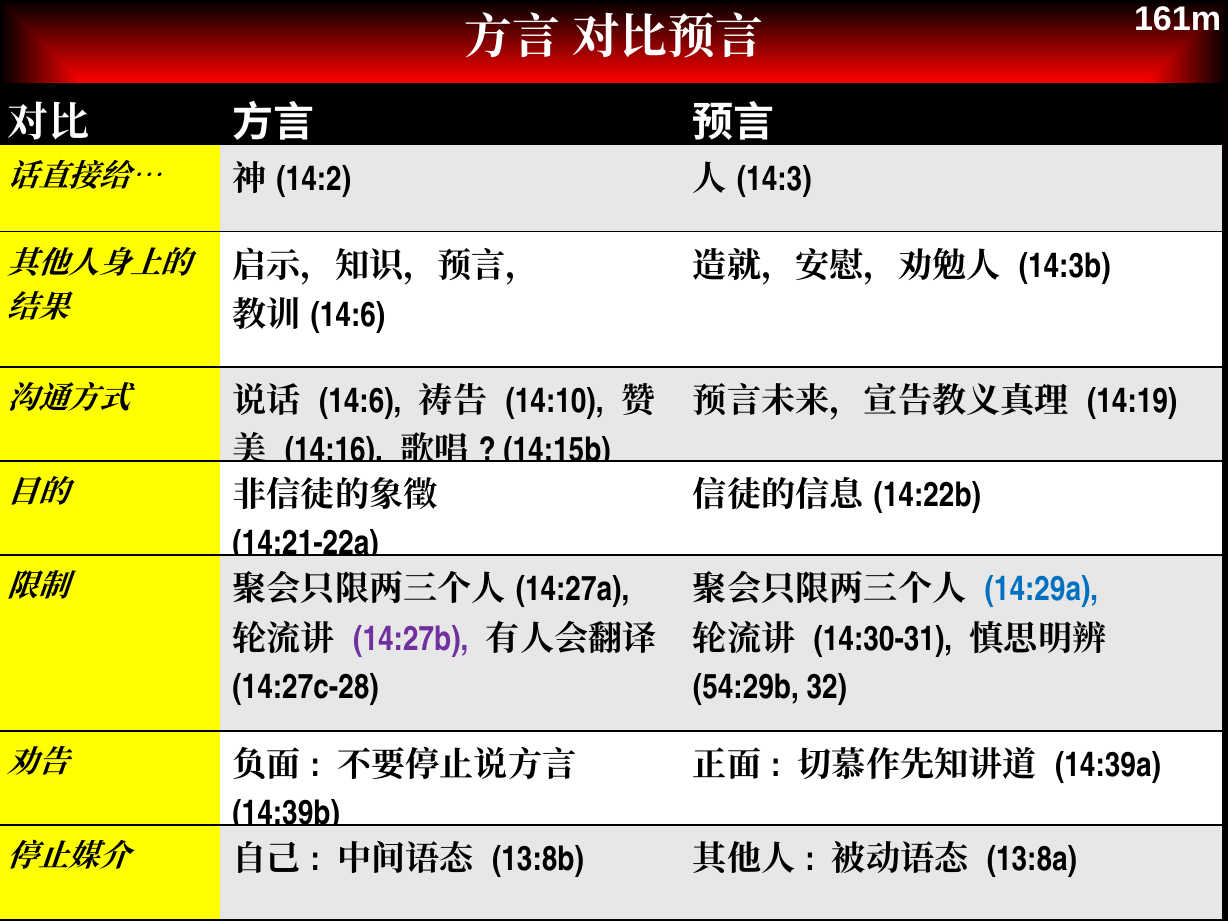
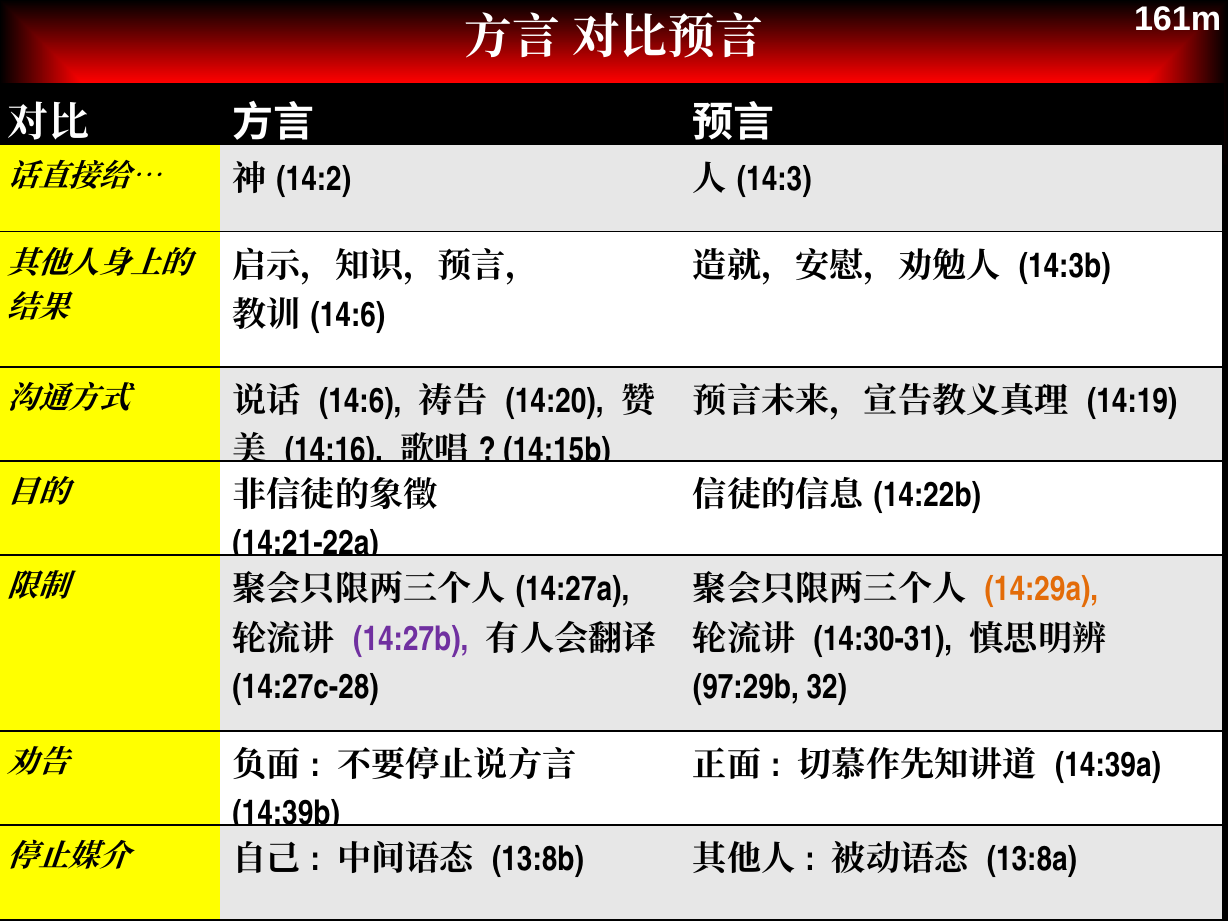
14:10: 14:10 -> 14:20 (555, 401)
14:29a colour: blue -> orange (1041, 589)
54:29b: 54:29b -> 97:29b (746, 687)
